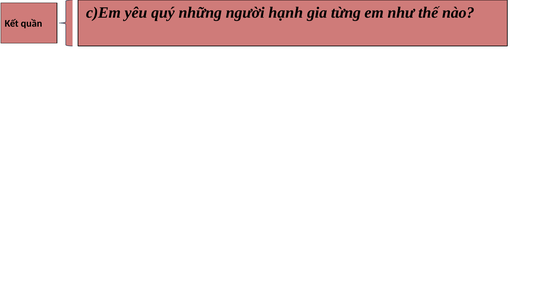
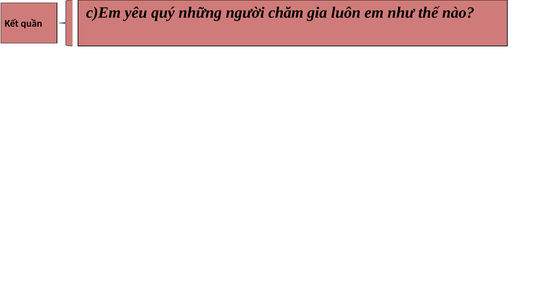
hạnh: hạnh -> chăm (286, 13)
từng: từng -> luôn (346, 13)
